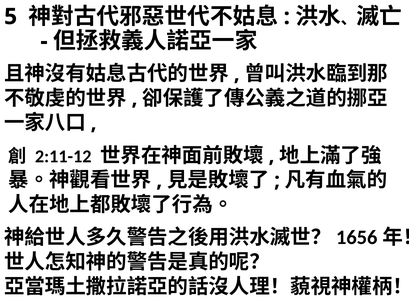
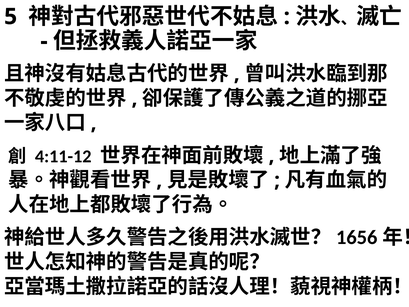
2:11-12: 2:11-12 -> 4:11-12 (63, 156)
